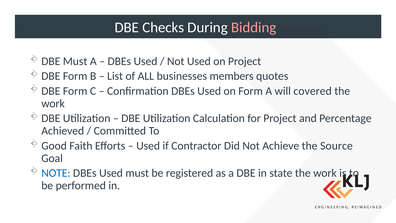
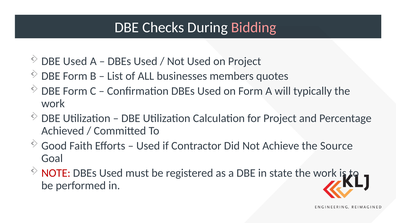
DBE Must: Must -> Used (75, 61)
covered: covered -> typically (313, 91)
NOTE colour: blue -> red (56, 173)
